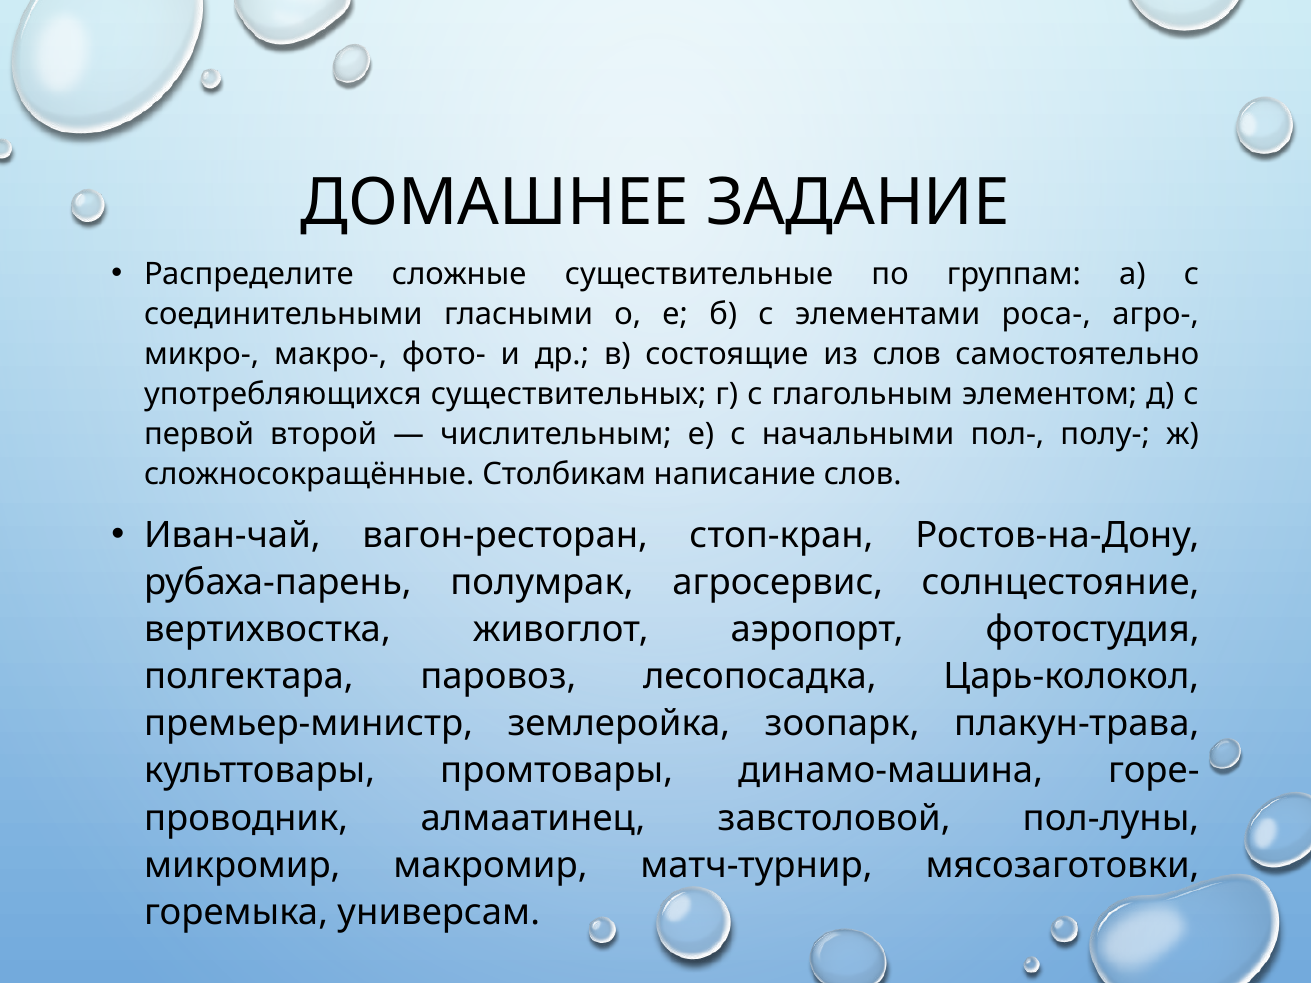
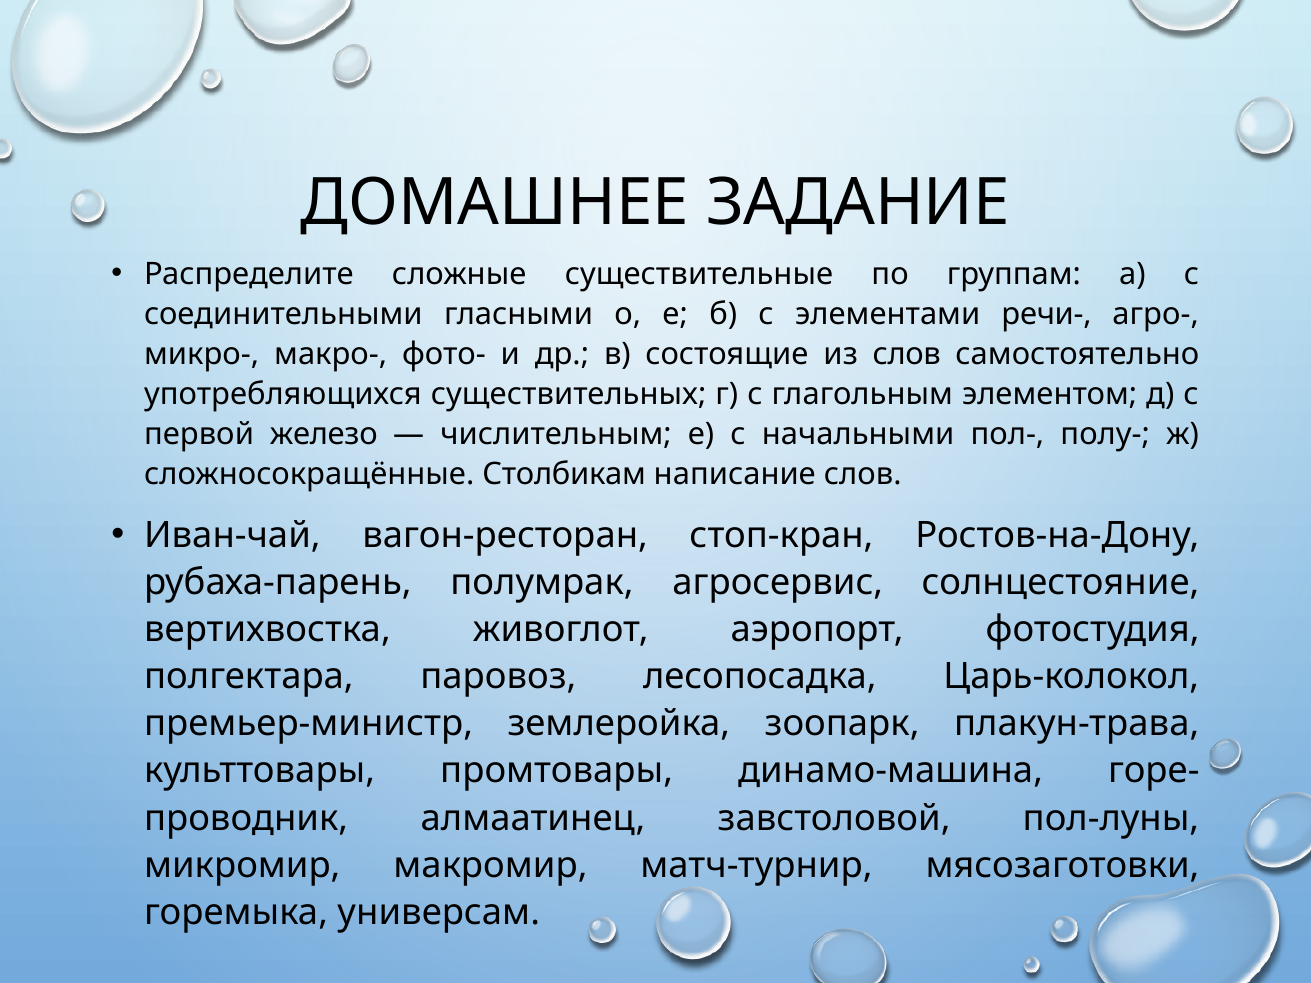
роса-: роса- -> речи- (1047, 314)
второй: второй -> железо (324, 434)
